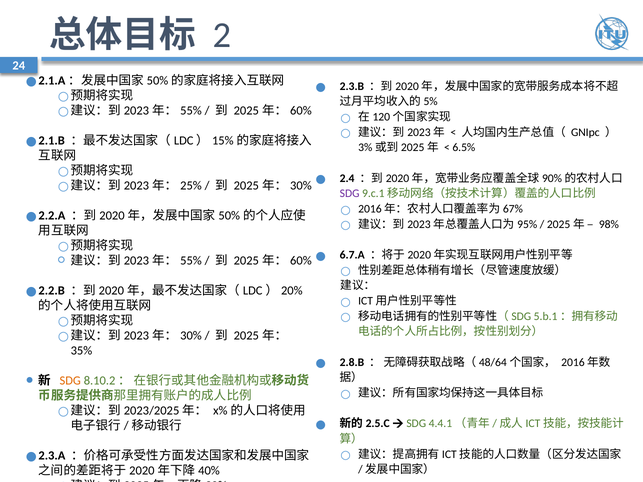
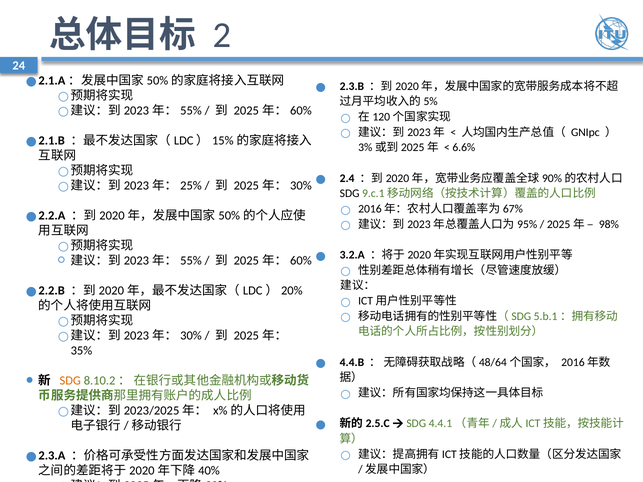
6.5%: 6.5% -> 6.6% (464, 148)
SDG colour: purple -> black (350, 194)
6.7.A: 6.7.A -> 3.2.A (352, 255)
2.8.B: 2.8.B -> 4.4.B (352, 362)
